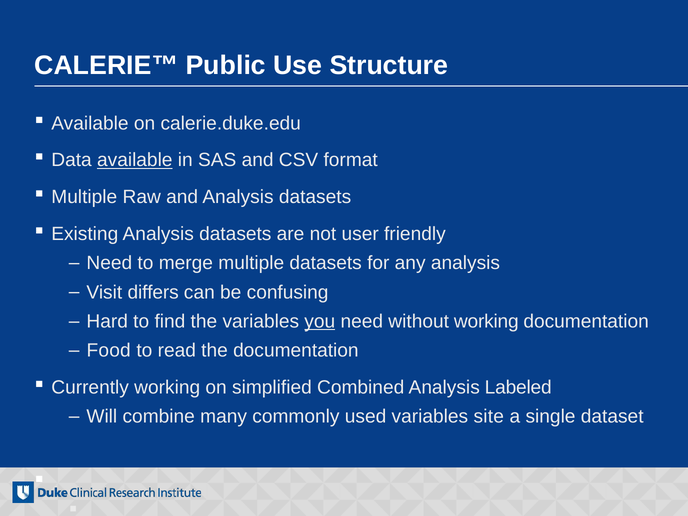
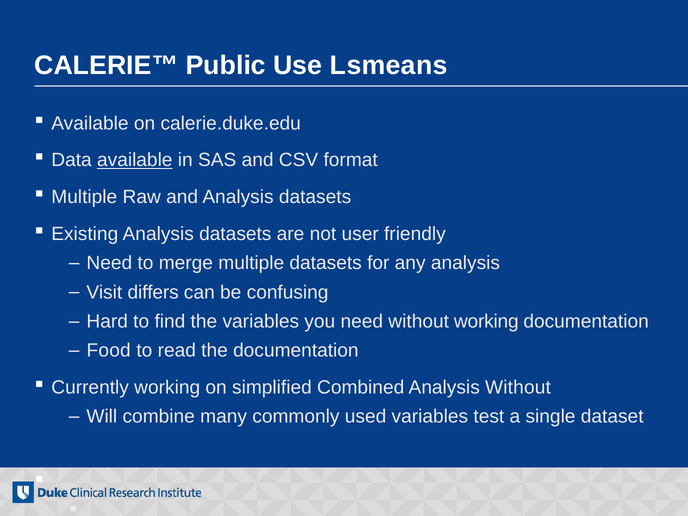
Structure: Structure -> Lsmeans (389, 66)
you underline: present -> none (320, 321)
Analysis Labeled: Labeled -> Without (518, 387)
site: site -> test (489, 417)
